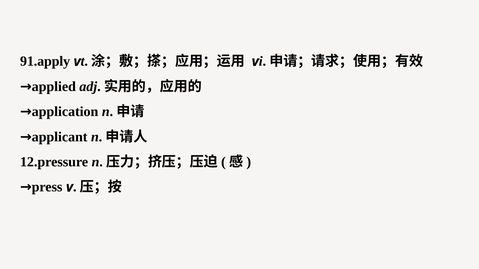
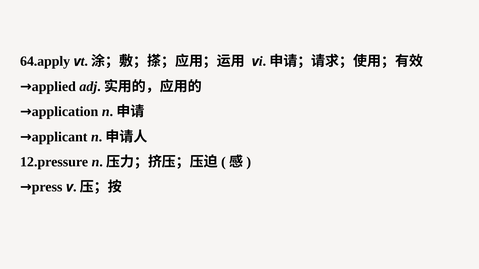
91.apply: 91.apply -> 64.apply (45, 61)
